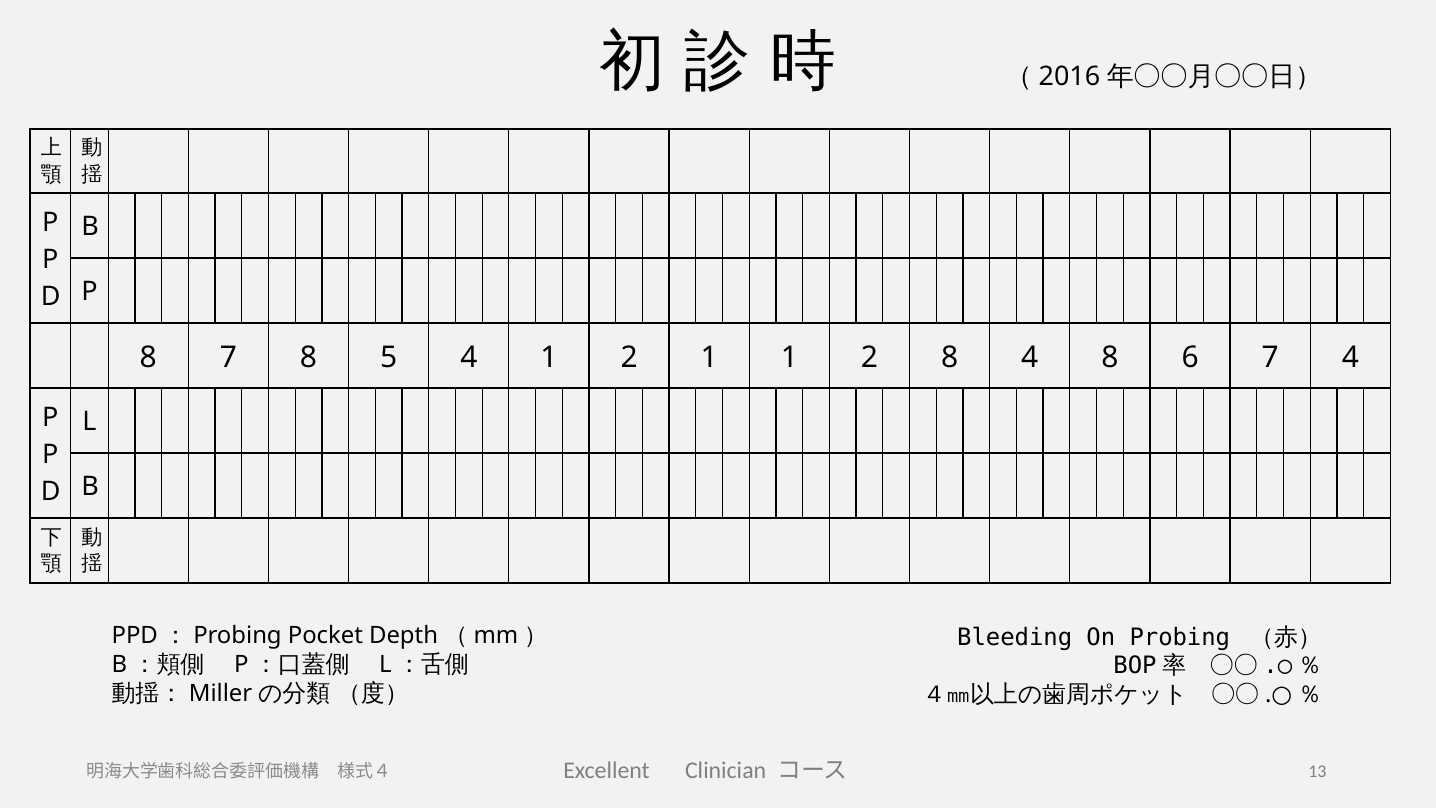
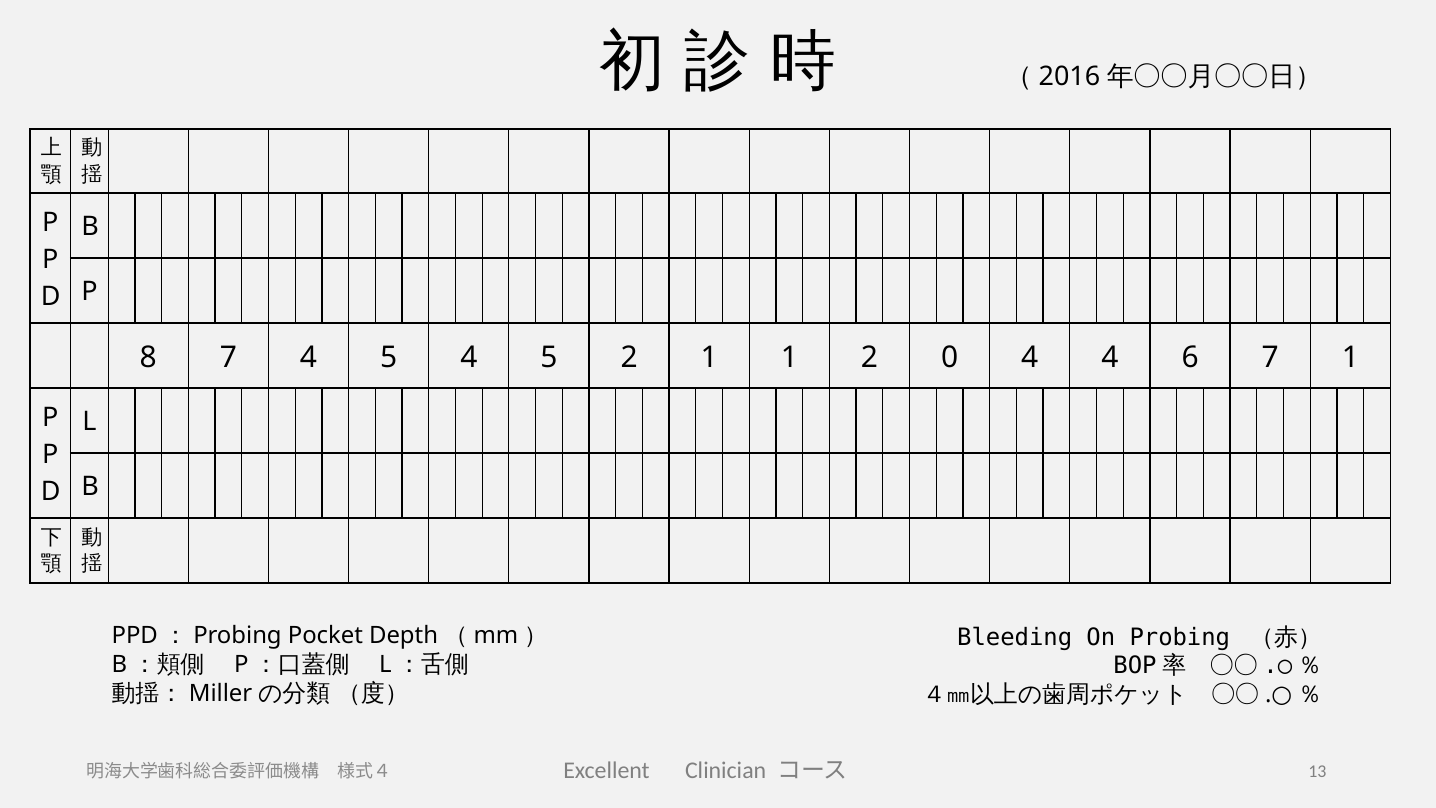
7 8: 8 -> 4 (309, 357)
5 4 1: 1 -> 5 (549, 357)
2 8: 8 -> 0 (950, 357)
4 8: 8 -> 4 (1110, 357)
7 4: 4 -> 1 (1350, 357)
